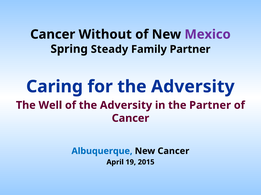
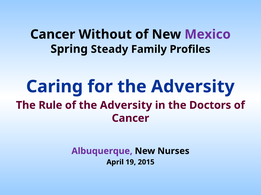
Family Partner: Partner -> Profiles (190, 49)
Well: Well -> Rule (50, 106)
the Partner: Partner -> Doctors (210, 106)
Albuquerque colour: blue -> purple (102, 152)
New Cancer: Cancer -> Nurses (173, 152)
